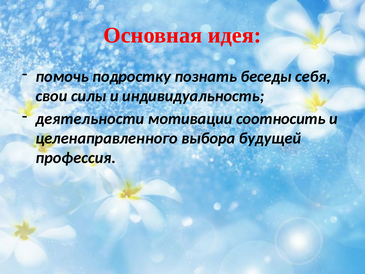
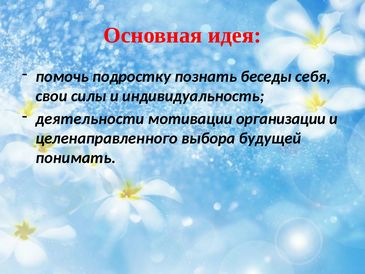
соотносить: соотносить -> организации (281, 119)
профессия: профессия -> понимать (76, 158)
